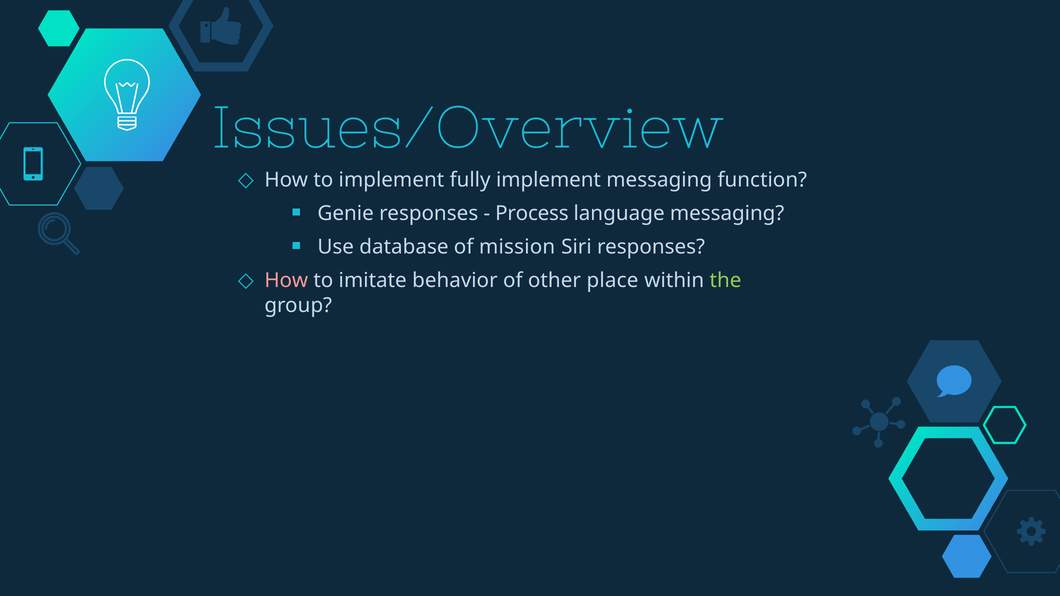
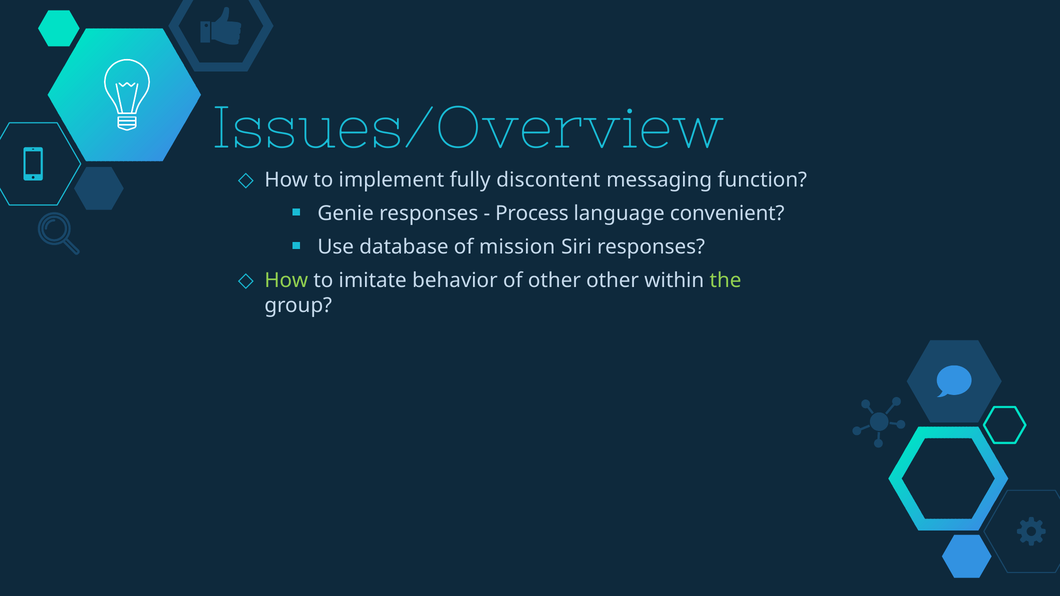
fully implement: implement -> discontent (548, 180)
language messaging: messaging -> convenient (727, 213)
How colour: pink -> light green (286, 281)
other place: place -> other (613, 281)
